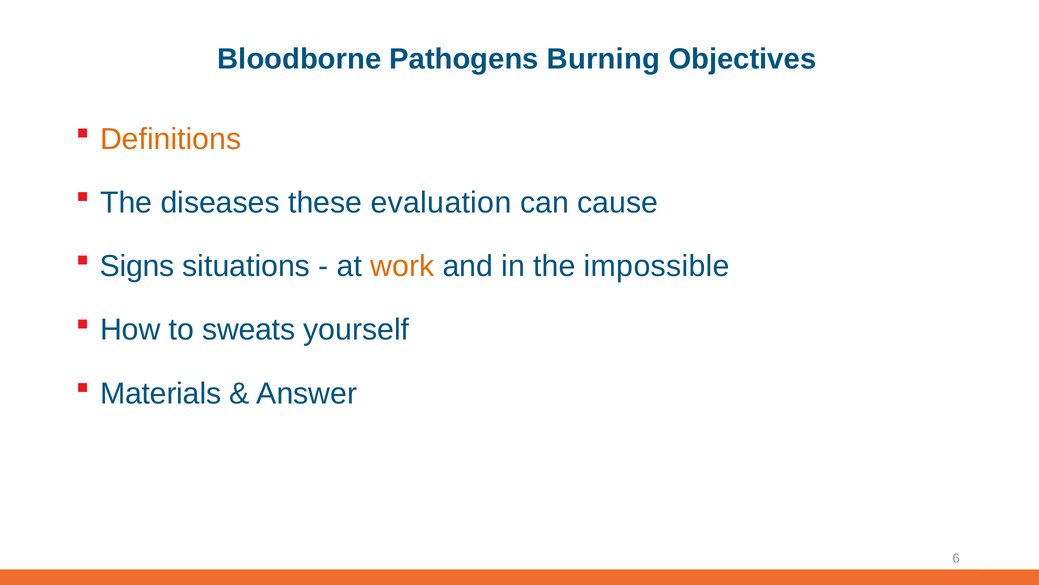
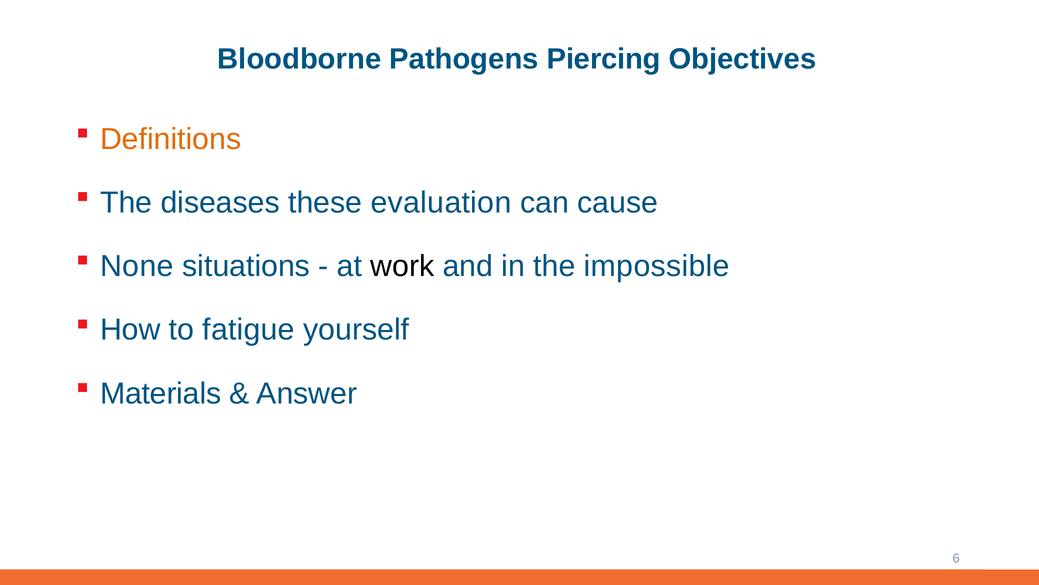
Burning: Burning -> Piercing (604, 59)
Signs: Signs -> None (137, 266)
work colour: orange -> black (402, 266)
sweats: sweats -> fatigue (249, 330)
